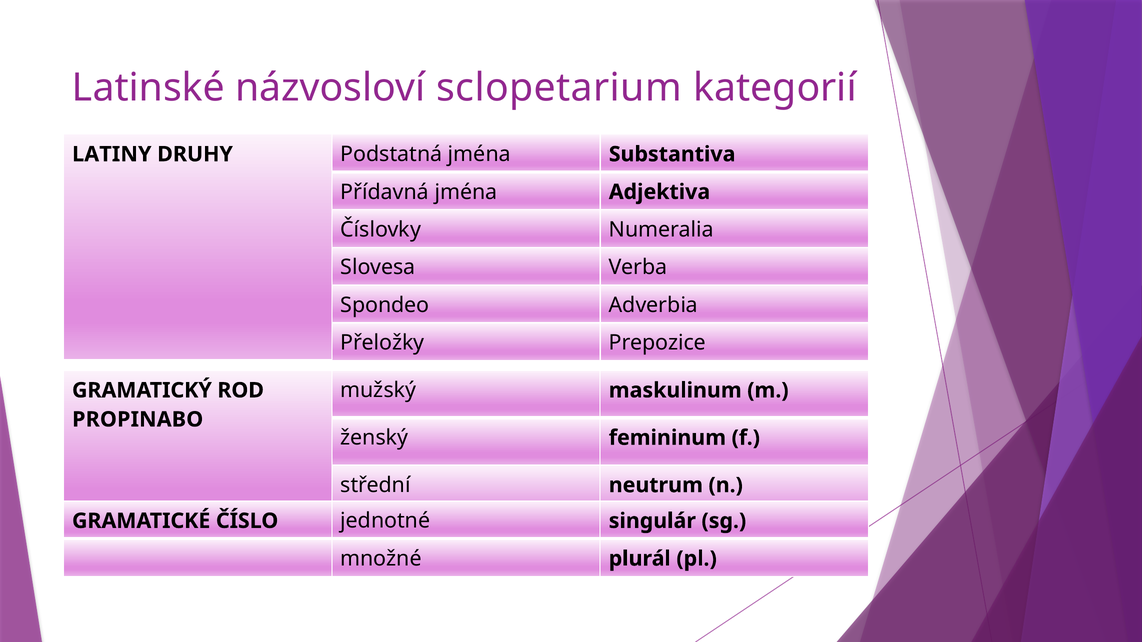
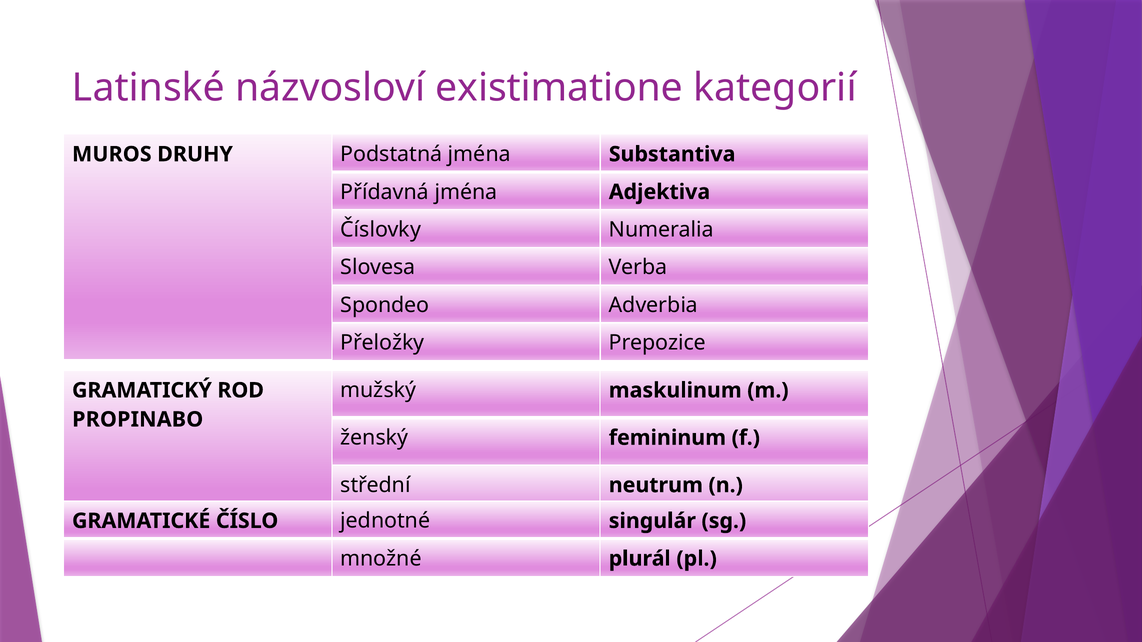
sclopetarium: sclopetarium -> existimatione (559, 88)
LATINY: LATINY -> MUROS (112, 154)
